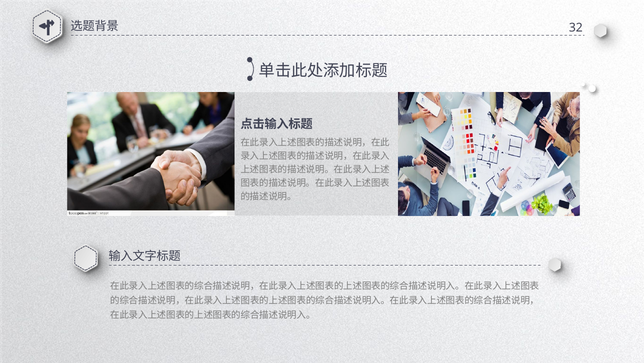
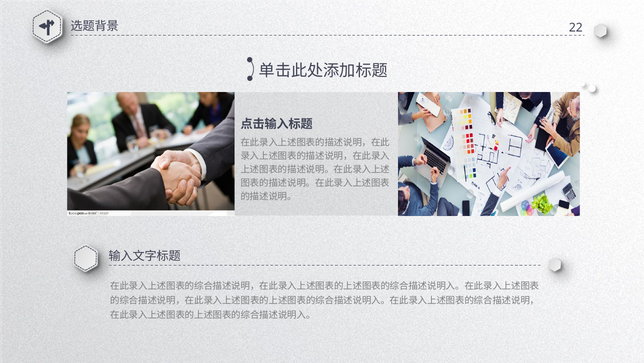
32: 32 -> 22 (576, 28)
